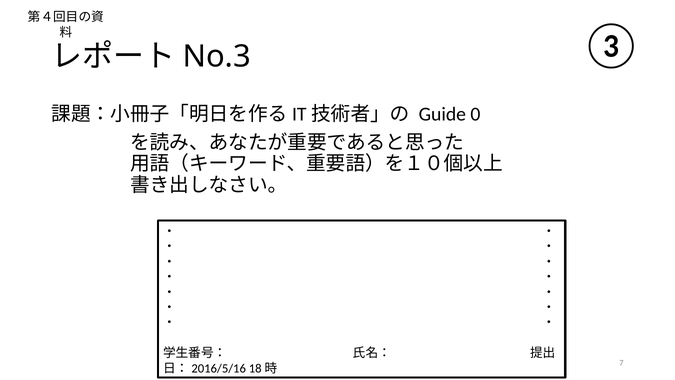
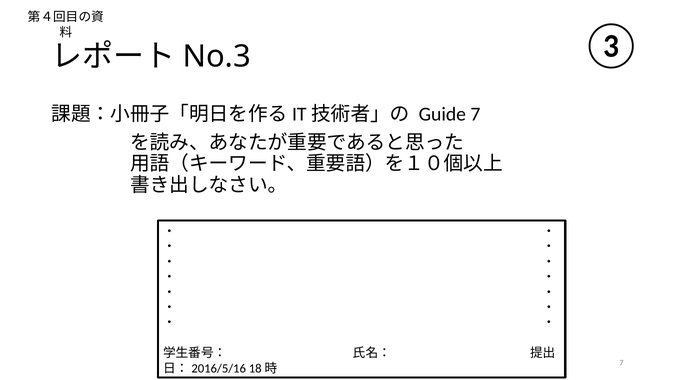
Guide 0: 0 -> 7 (475, 114)
